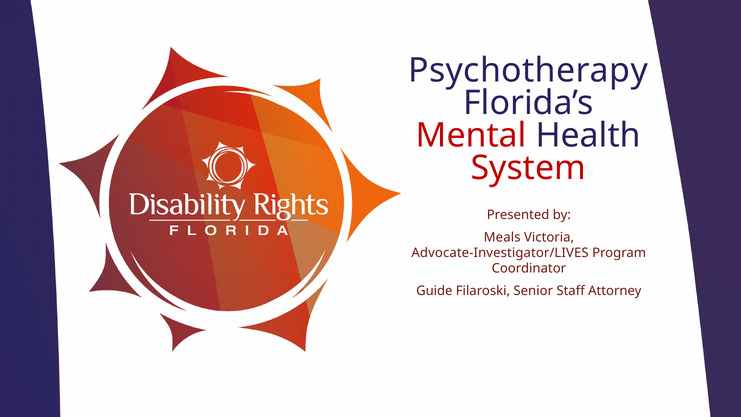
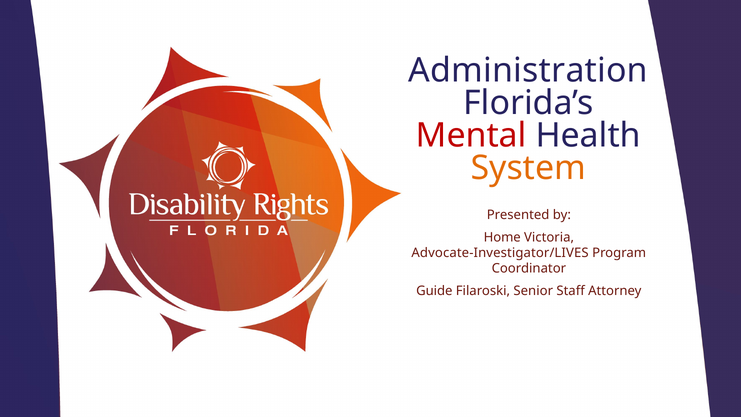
Psychotherapy: Psychotherapy -> Administration (528, 70)
System colour: red -> orange (528, 168)
Meals: Meals -> Home (502, 237)
